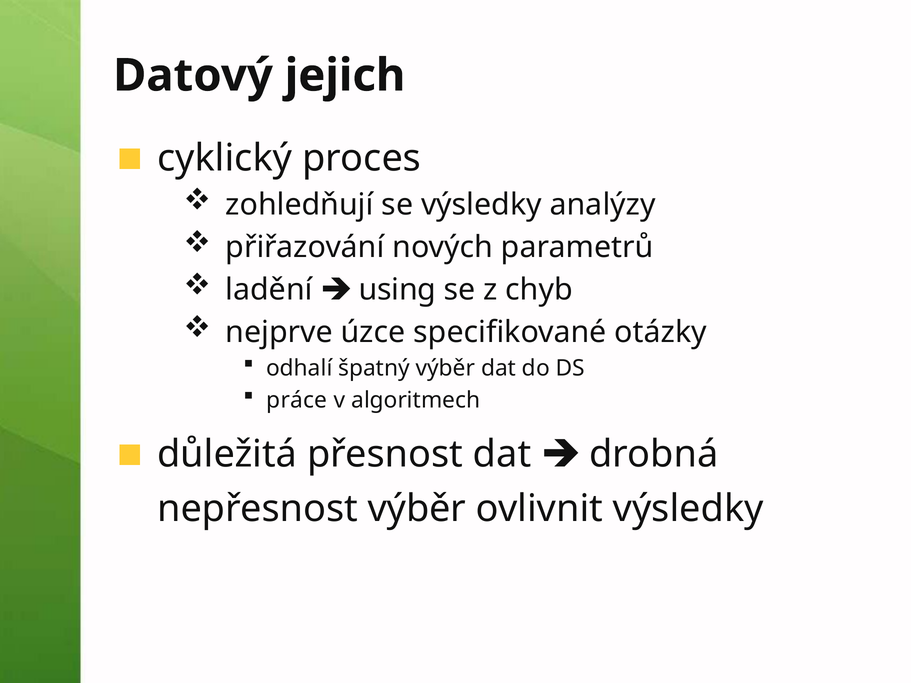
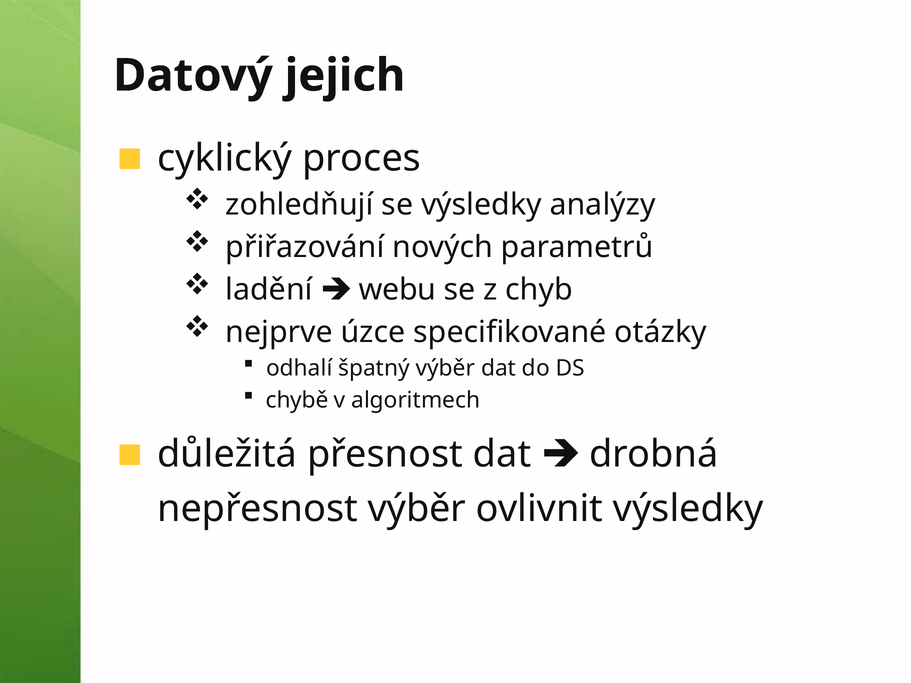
using: using -> webu (397, 290)
práce: práce -> chybě (297, 400)
